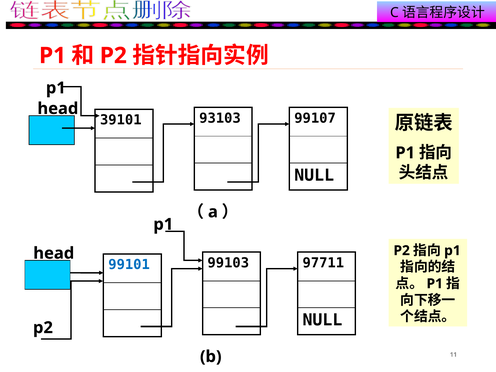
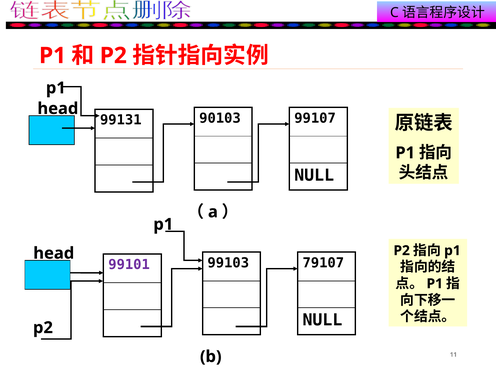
93103: 93103 -> 90103 (220, 118)
39101: 39101 -> 99131 (121, 120)
97711: 97711 -> 79107 (323, 263)
99101 colour: blue -> purple (129, 265)
